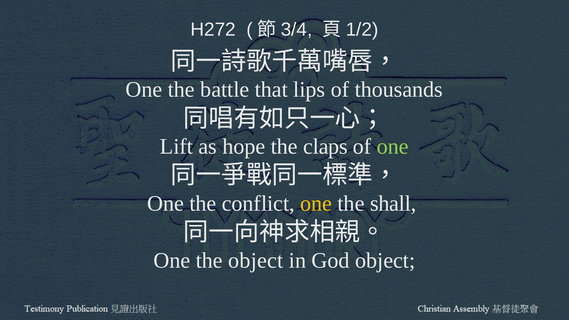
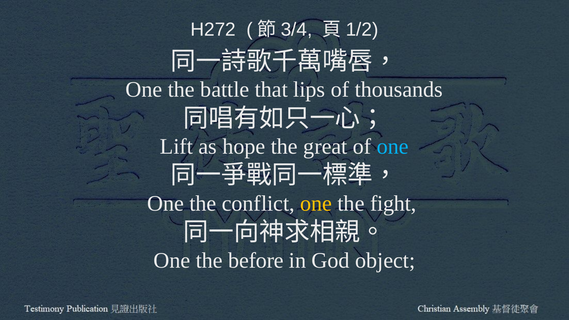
claps: claps -> great (325, 147)
one colour: light green -> light blue (393, 147)
shall: shall -> fight (393, 204)
the object: object -> before (256, 260)
